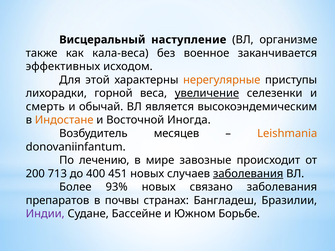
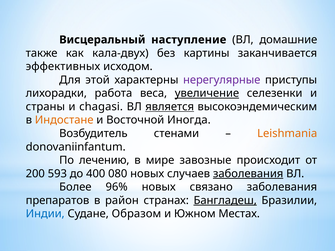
организме: организме -> домашние (288, 40)
кала-веса: кала-веса -> кала-двух (120, 53)
военное: военное -> картины (207, 53)
нерегулярные colour: orange -> purple (222, 80)
горной: горной -> работа (113, 93)
смерть: смерть -> страны (45, 107)
обычай: обычай -> chagasi (101, 107)
является underline: none -> present (170, 107)
месяцев: месяцев -> стенами (176, 134)
713: 713 -> 593 (57, 174)
451: 451 -> 080 (118, 174)
93%: 93% -> 96% (117, 187)
почвы: почвы -> район (122, 201)
Бангладеш underline: none -> present (225, 201)
Индии colour: purple -> blue (45, 214)
Бассейне: Бассейне -> Образом (136, 214)
Борьбе: Борьбе -> Местах (239, 214)
